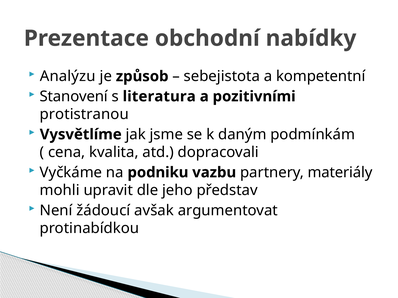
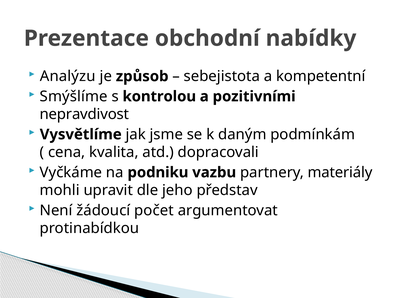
Stanovení: Stanovení -> Smýšlíme (74, 97)
literatura: literatura -> kontrolou (159, 97)
protistranou: protistranou -> nepravdivost (84, 115)
avšak: avšak -> počet (154, 211)
